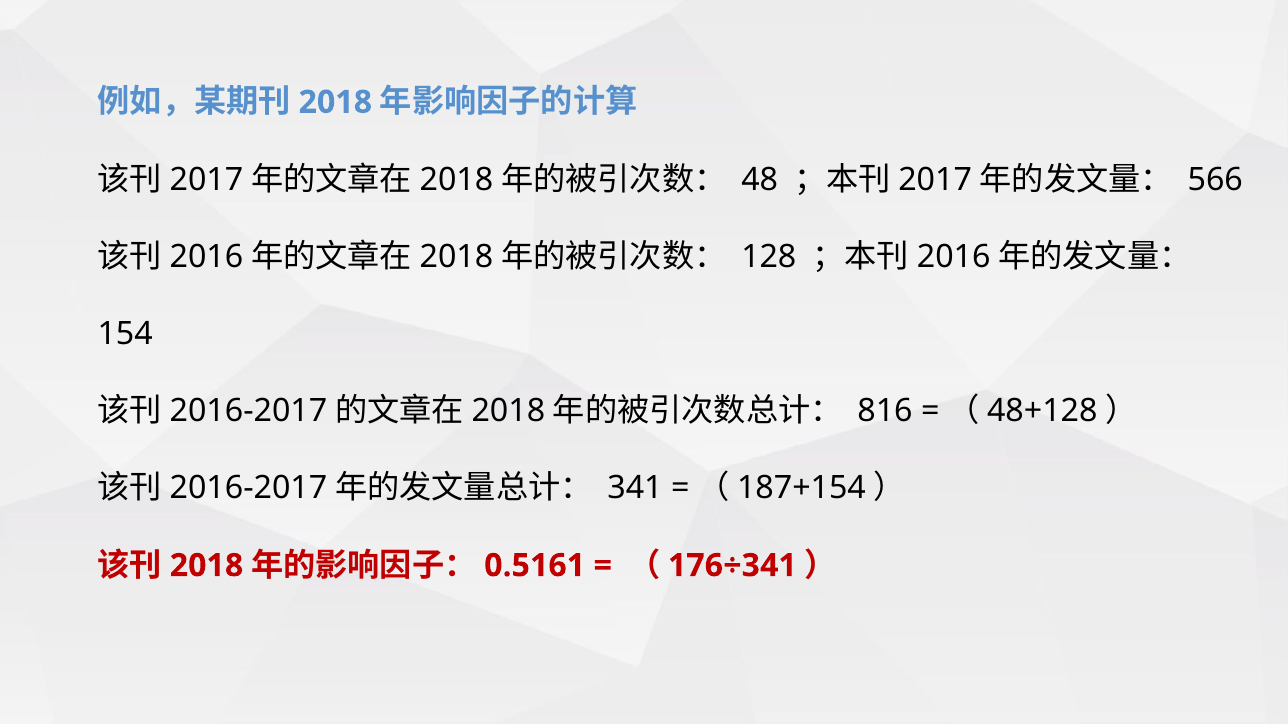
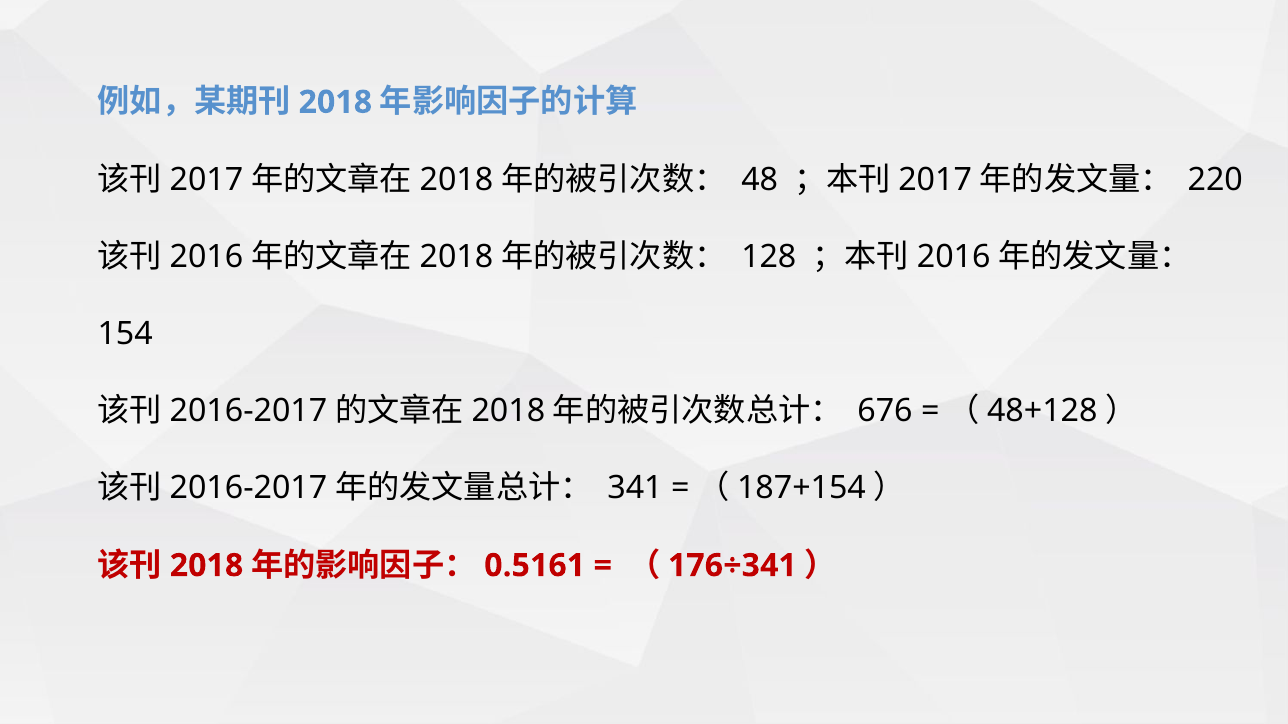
566: 566 -> 220 (1215, 180)
816: 816 -> 676 (885, 411)
